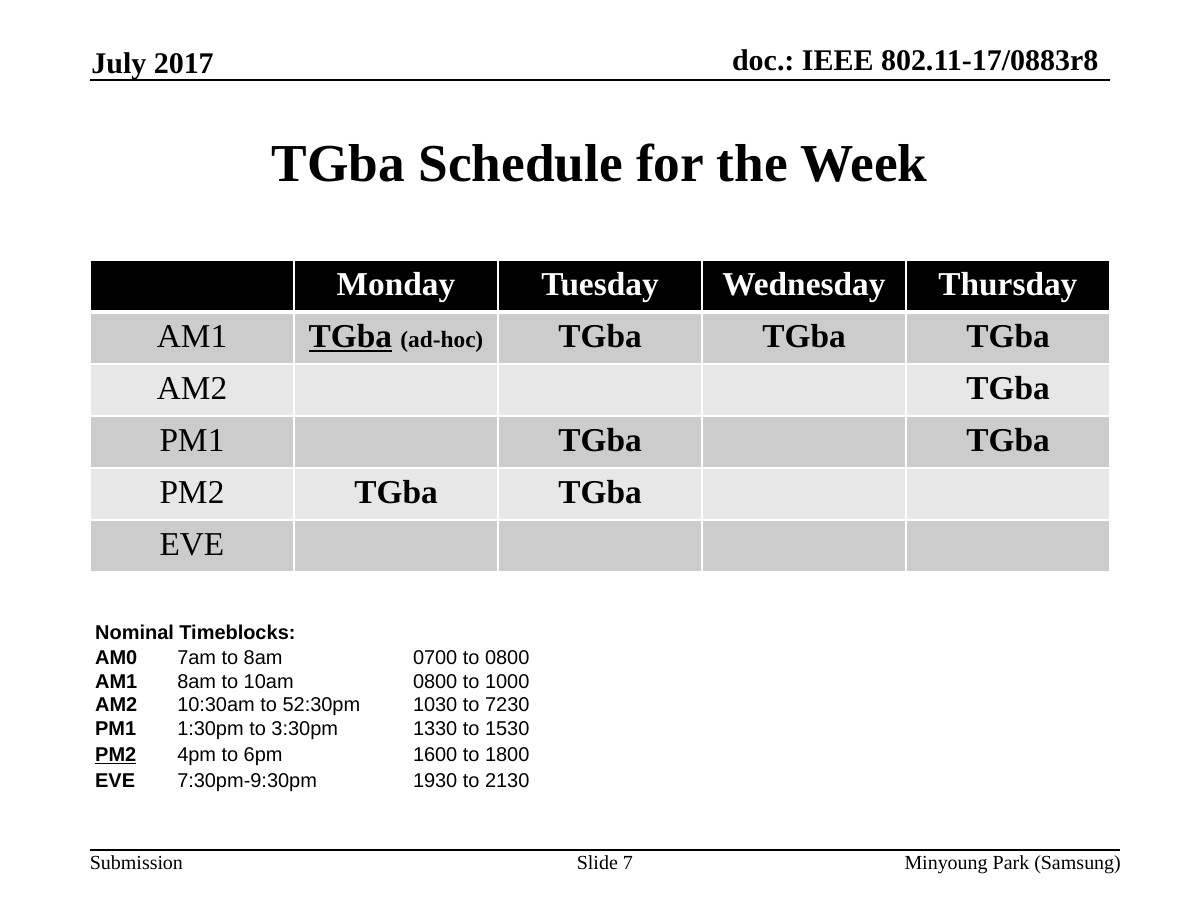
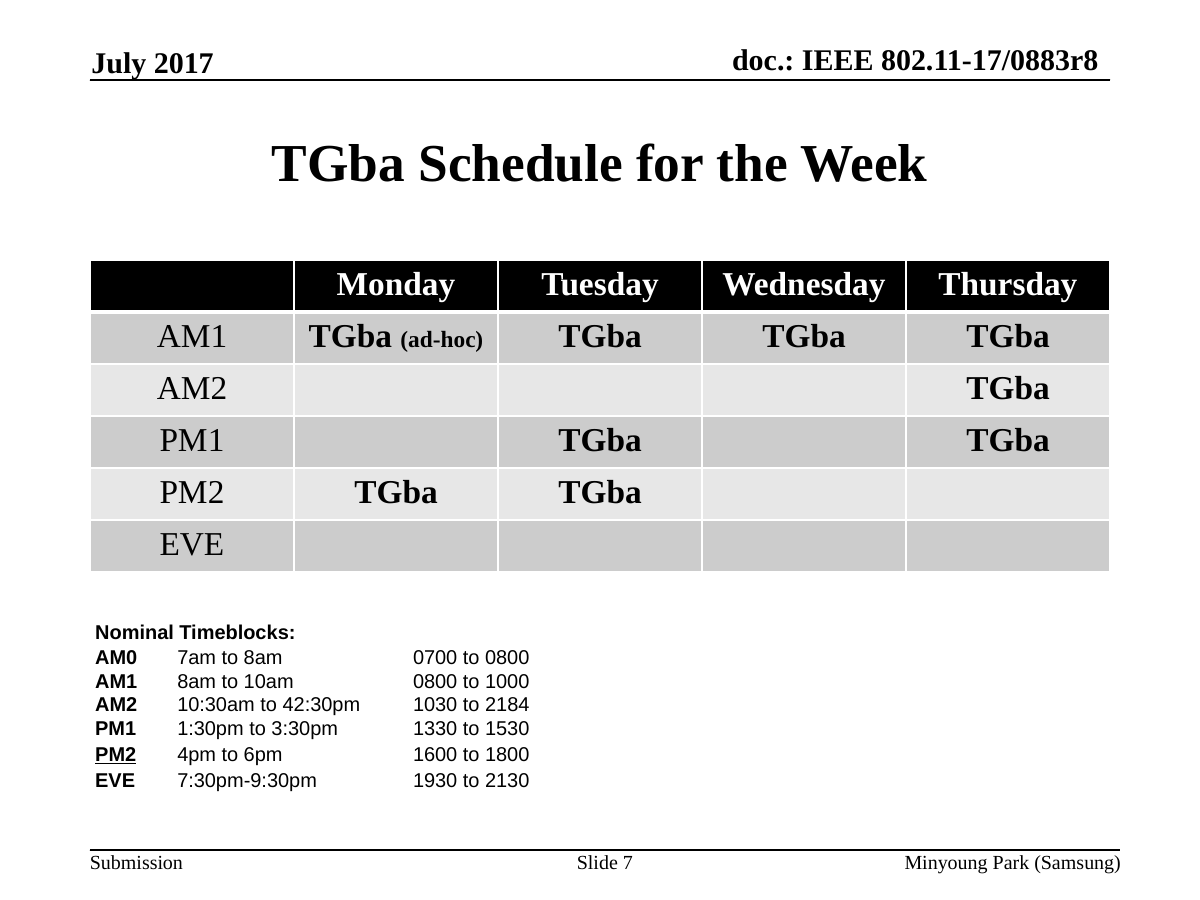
TGba underline: present -> none (350, 337)
52:30pm: 52:30pm -> 42:30pm (321, 705)
7230: 7230 -> 2184 (507, 705)
